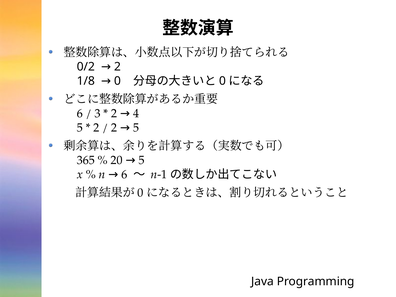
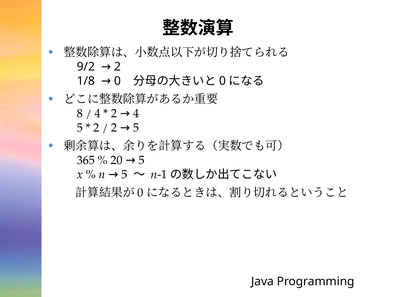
0/2: 0/2 -> 9/2 (86, 67)
6: 6 -> 8 (80, 113)
3: 3 -> 4 (97, 113)
6: 6 -> 5 (124, 174)
